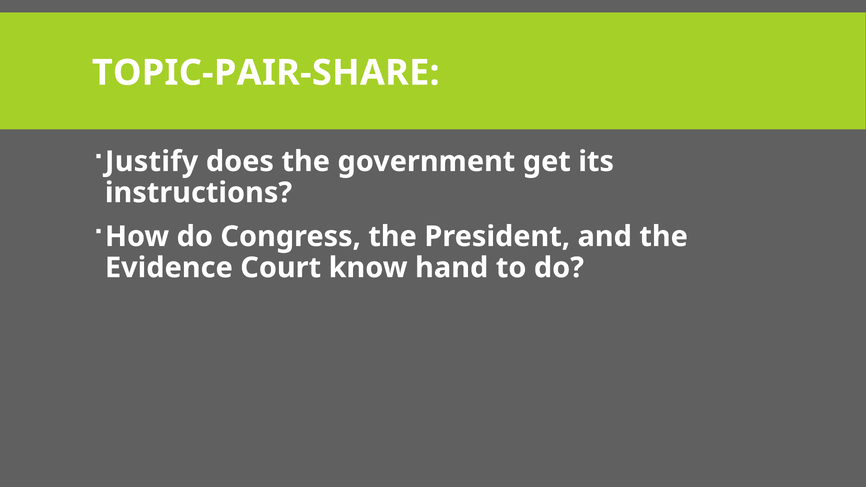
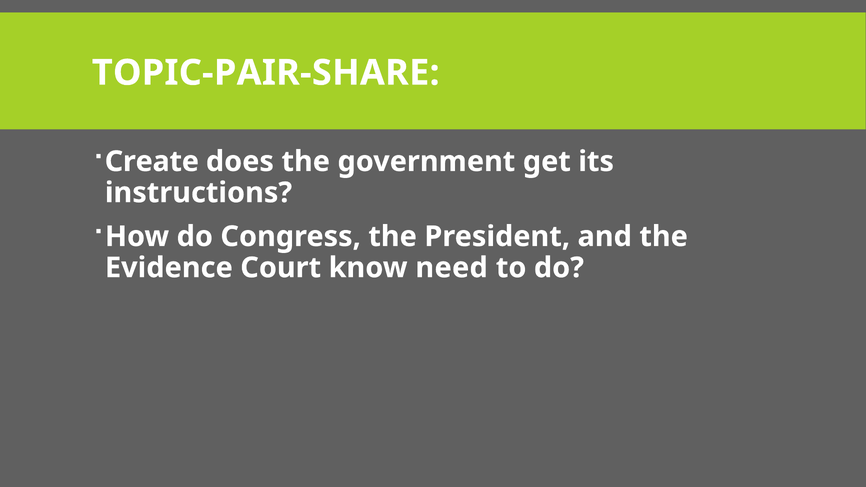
Justify: Justify -> Create (152, 162)
hand: hand -> need (452, 268)
